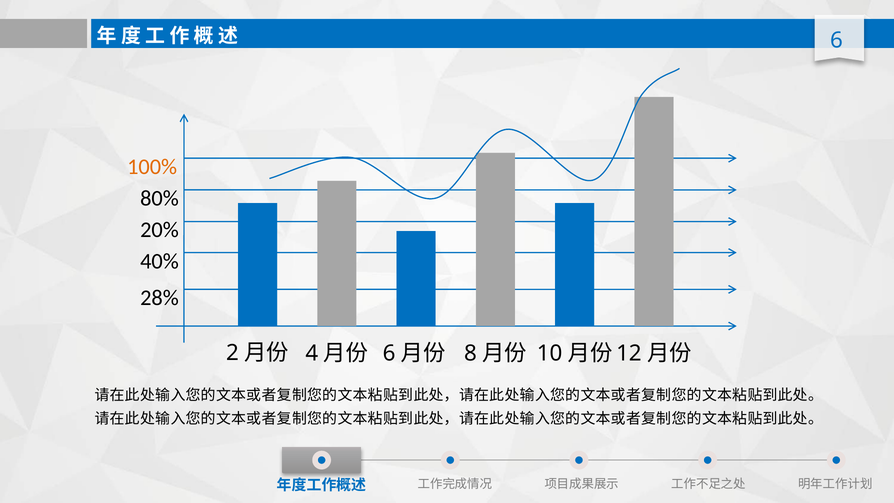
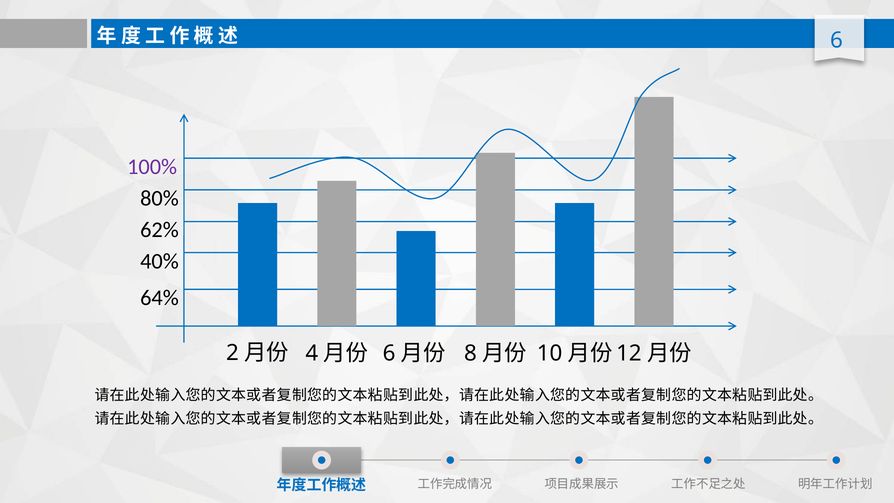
100% colour: orange -> purple (152, 167)
20%: 20% -> 62% (159, 230)
28%: 28% -> 64% (159, 298)
